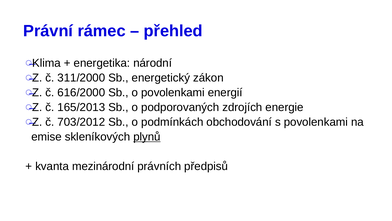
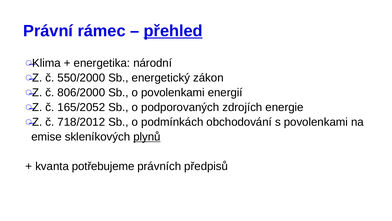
přehled underline: none -> present (173, 31)
311/2000: 311/2000 -> 550/2000 (81, 78)
616/2000: 616/2000 -> 806/2000 (81, 92)
165/2013: 165/2013 -> 165/2052 (81, 107)
703/2012: 703/2012 -> 718/2012 (81, 122)
mezinárodní: mezinárodní -> potřebujeme (103, 166)
